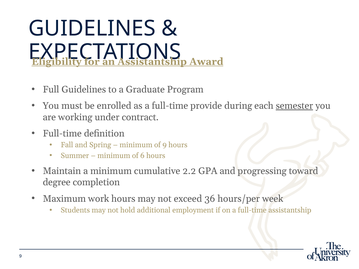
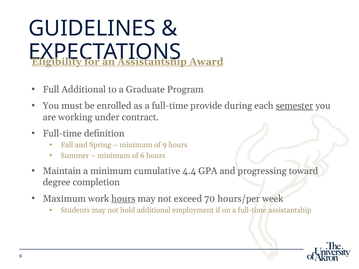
Full Guidelines: Guidelines -> Additional (84, 90)
2.2: 2.2 -> 4.4 (189, 171)
hours underline: none -> present (123, 199)
36: 36 -> 70 (210, 199)
